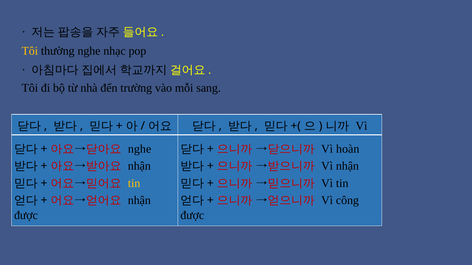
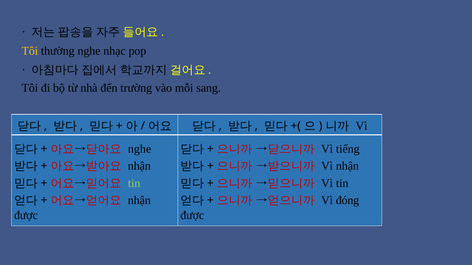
hoàn: hoàn -> tiếng (348, 149)
tin colour: yellow -> light green (134, 184)
công: công -> đóng (347, 201)
